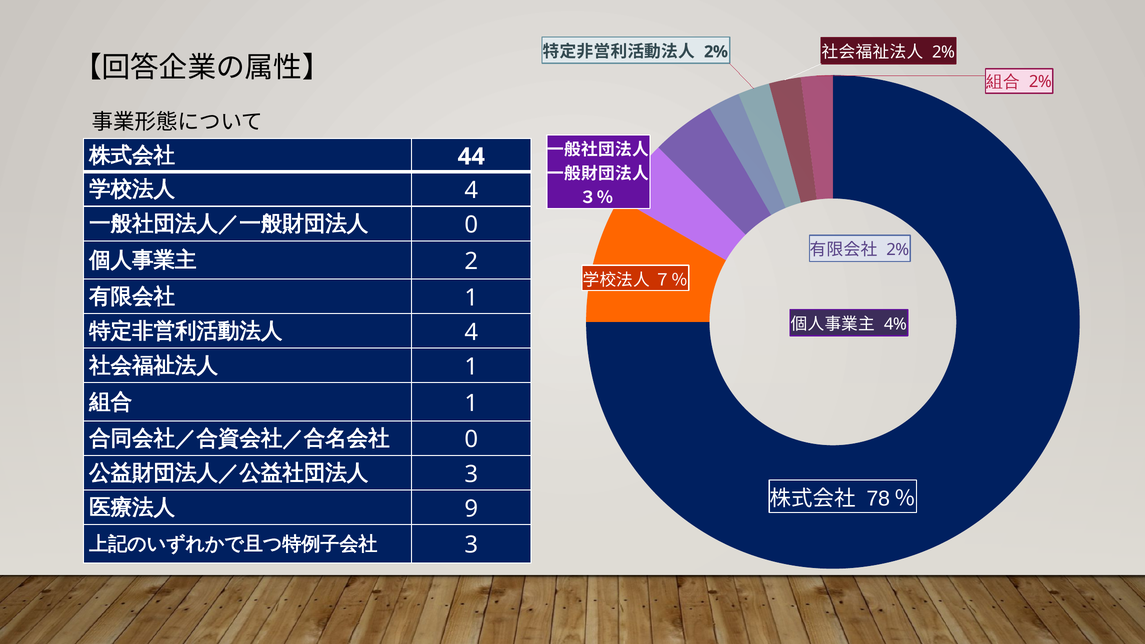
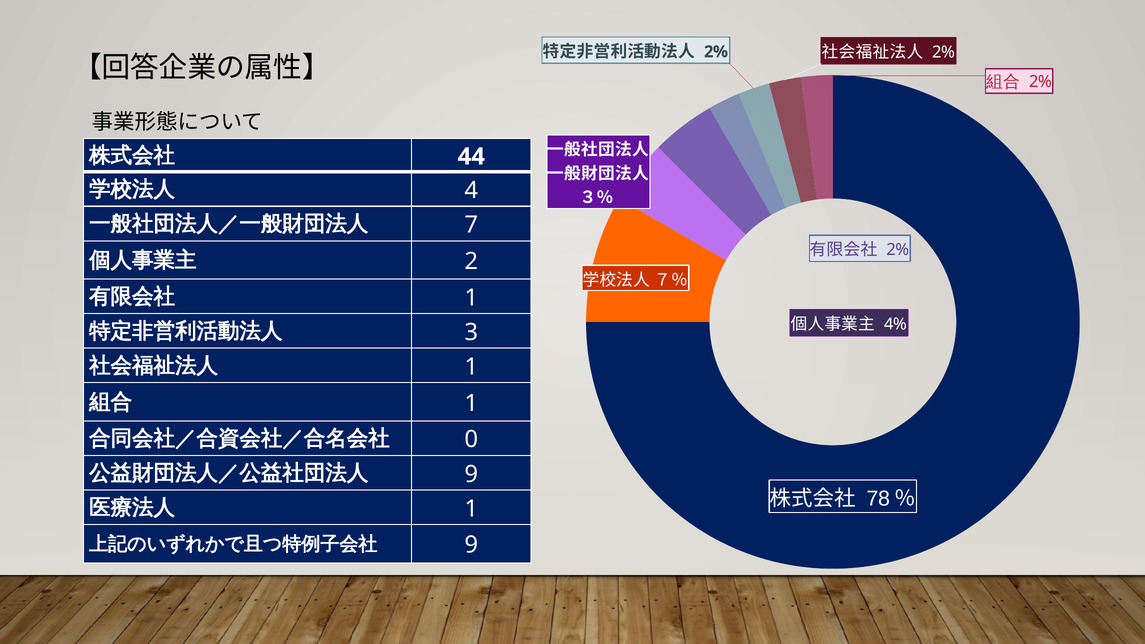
0: 0 -> 7 (471, 225)
4: 4 -> 3 (471, 332)
3: 3 -> 9 (471, 474)
9: 9 -> 1 (471, 509)
3: 3 -> 9 (471, 545)
